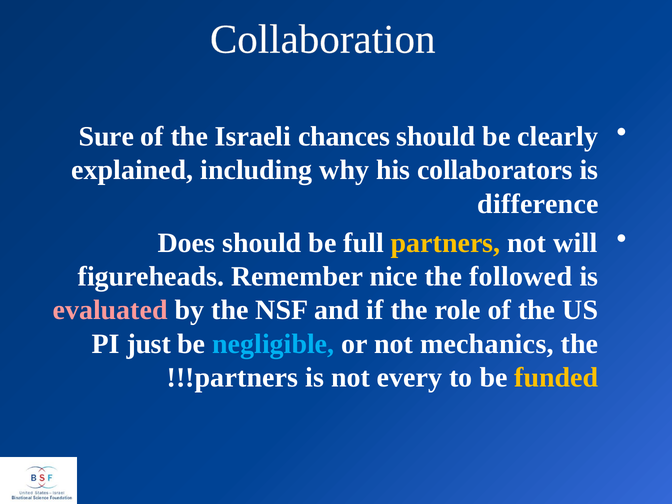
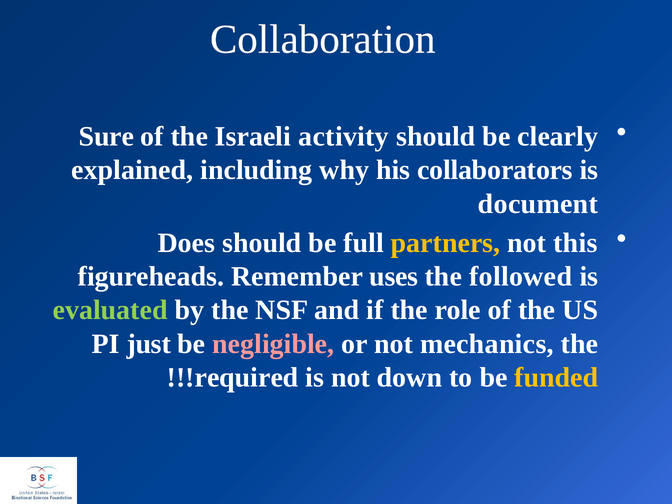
chances: chances -> activity (344, 137)
difference: difference -> document (538, 204)
will: will -> this (576, 243)
nice: nice -> uses (394, 277)
evaluated colour: pink -> light green (110, 310)
negligible colour: light blue -> pink (273, 344)
partners: partners -> required (247, 377)
every: every -> down (410, 377)
